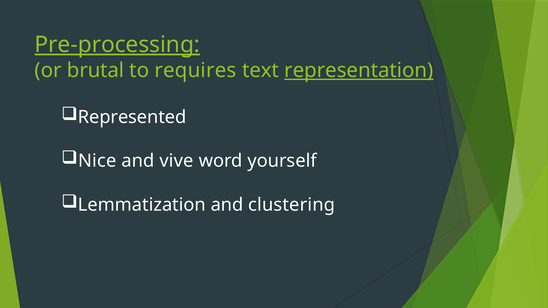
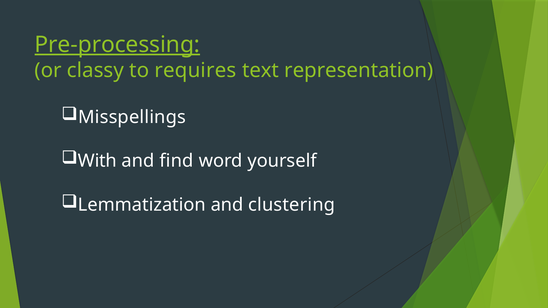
brutal: brutal -> classy (95, 71)
representation underline: present -> none (359, 71)
Represented: Represented -> Misspellings (132, 117)
Nice: Nice -> With (97, 161)
vive: vive -> find (176, 161)
